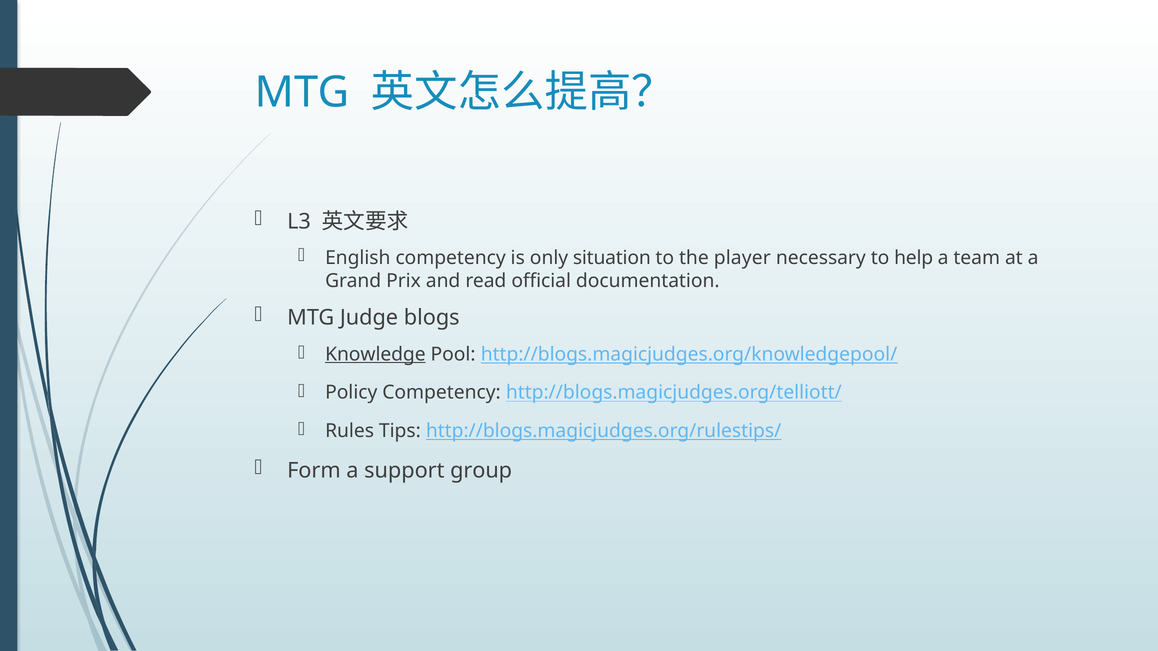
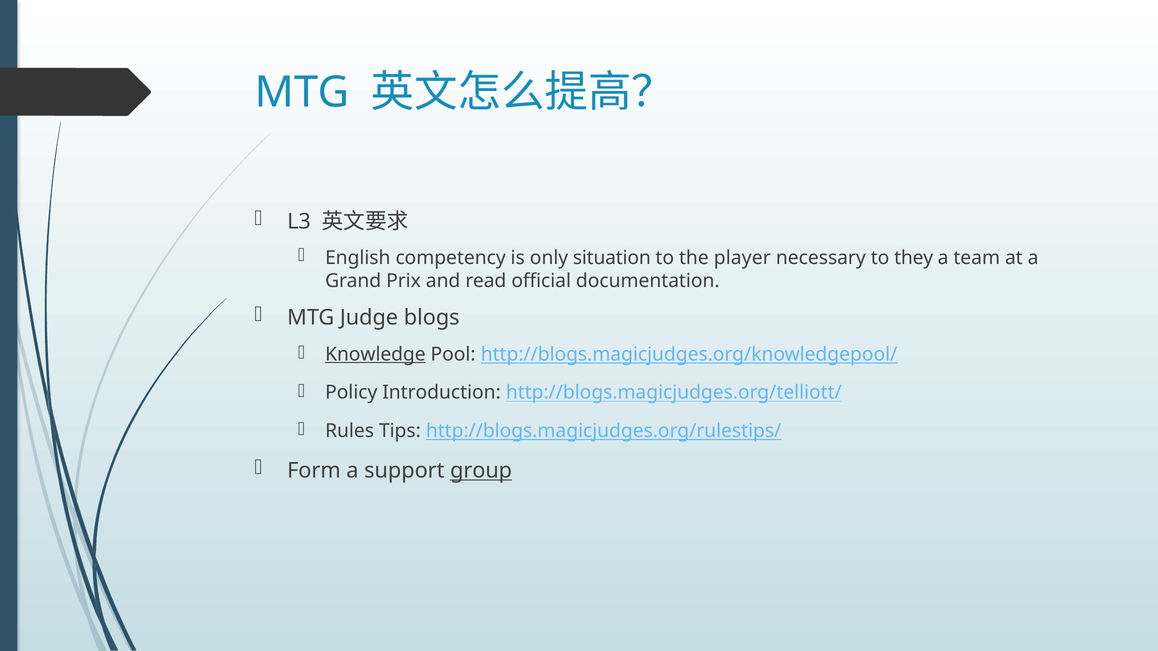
help: help -> they (914, 258)
Policy Competency: Competency -> Introduction (442, 393)
group underline: none -> present (481, 471)
